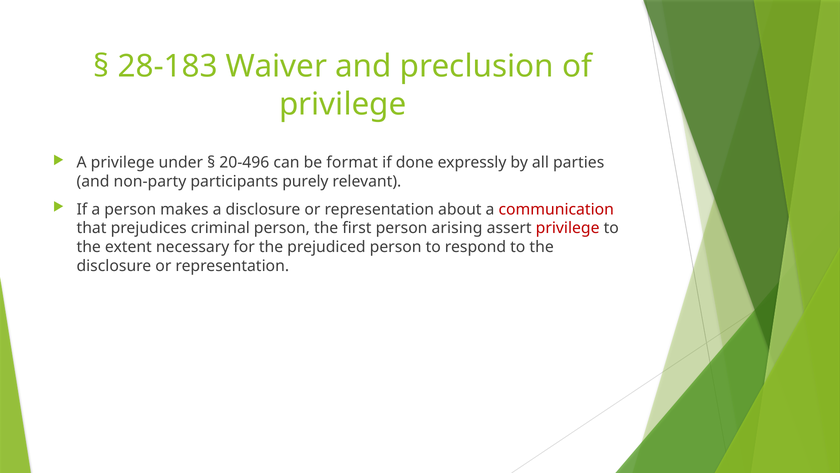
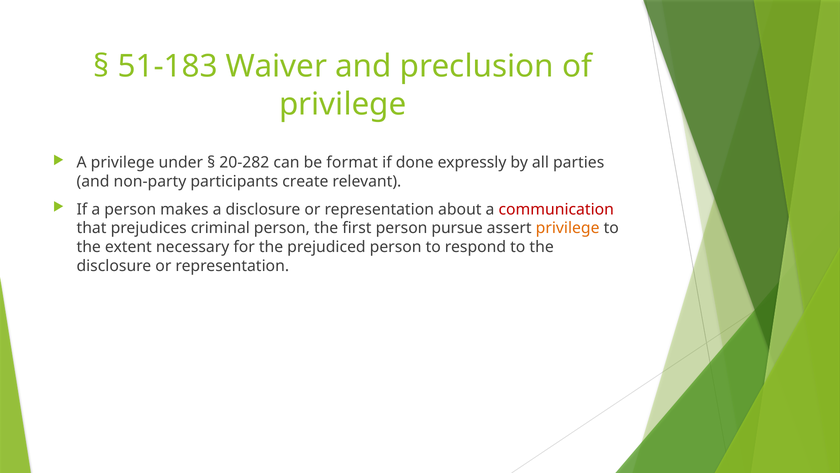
28-183: 28-183 -> 51-183 (168, 66)
20-496: 20-496 -> 20-282 (244, 163)
purely: purely -> create (305, 181)
arising: arising -> pursue (457, 228)
privilege colour: red -> orange (568, 228)
